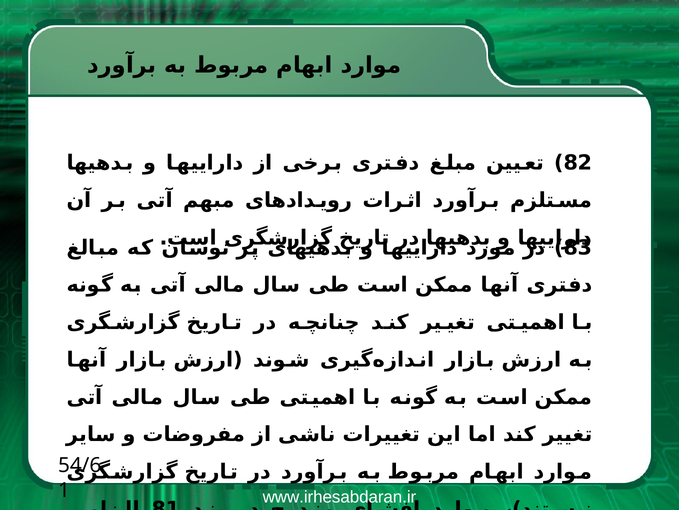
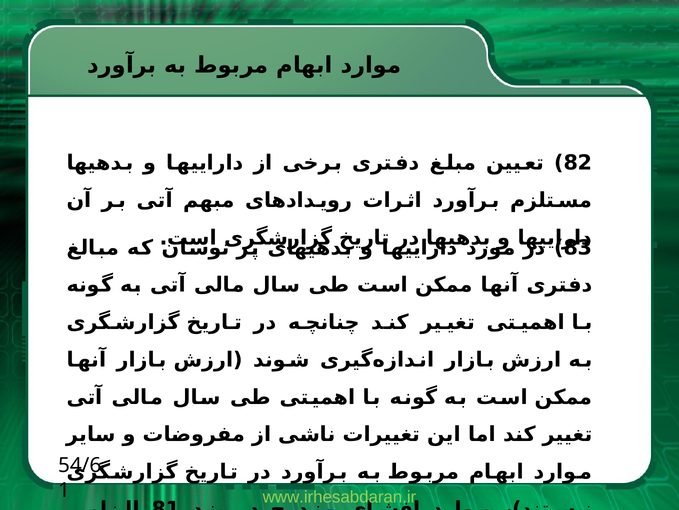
www.irhesabdaran.ir colour: white -> light green (339, 497)
